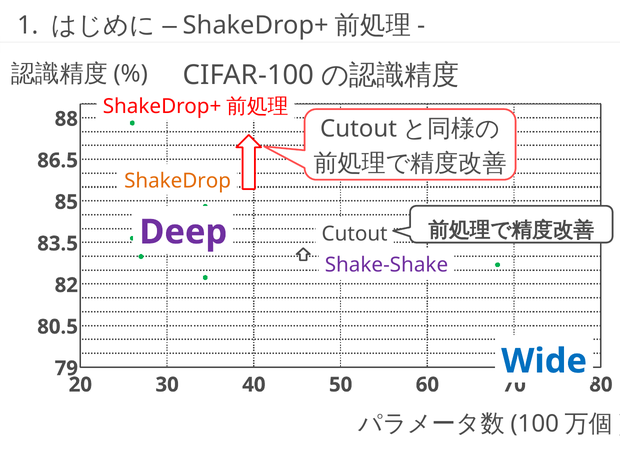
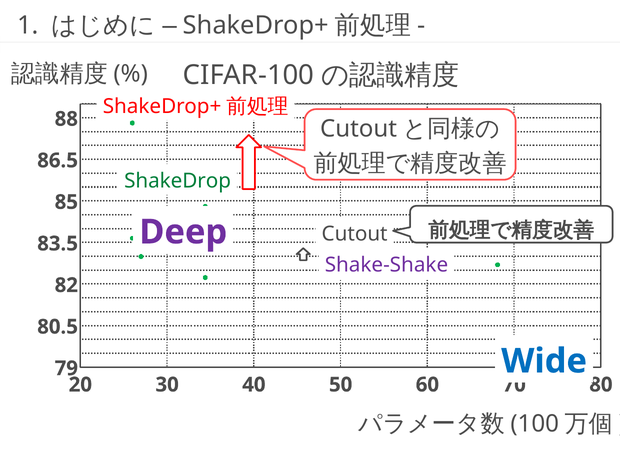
ShakeDrop colour: orange -> green (178, 181)
